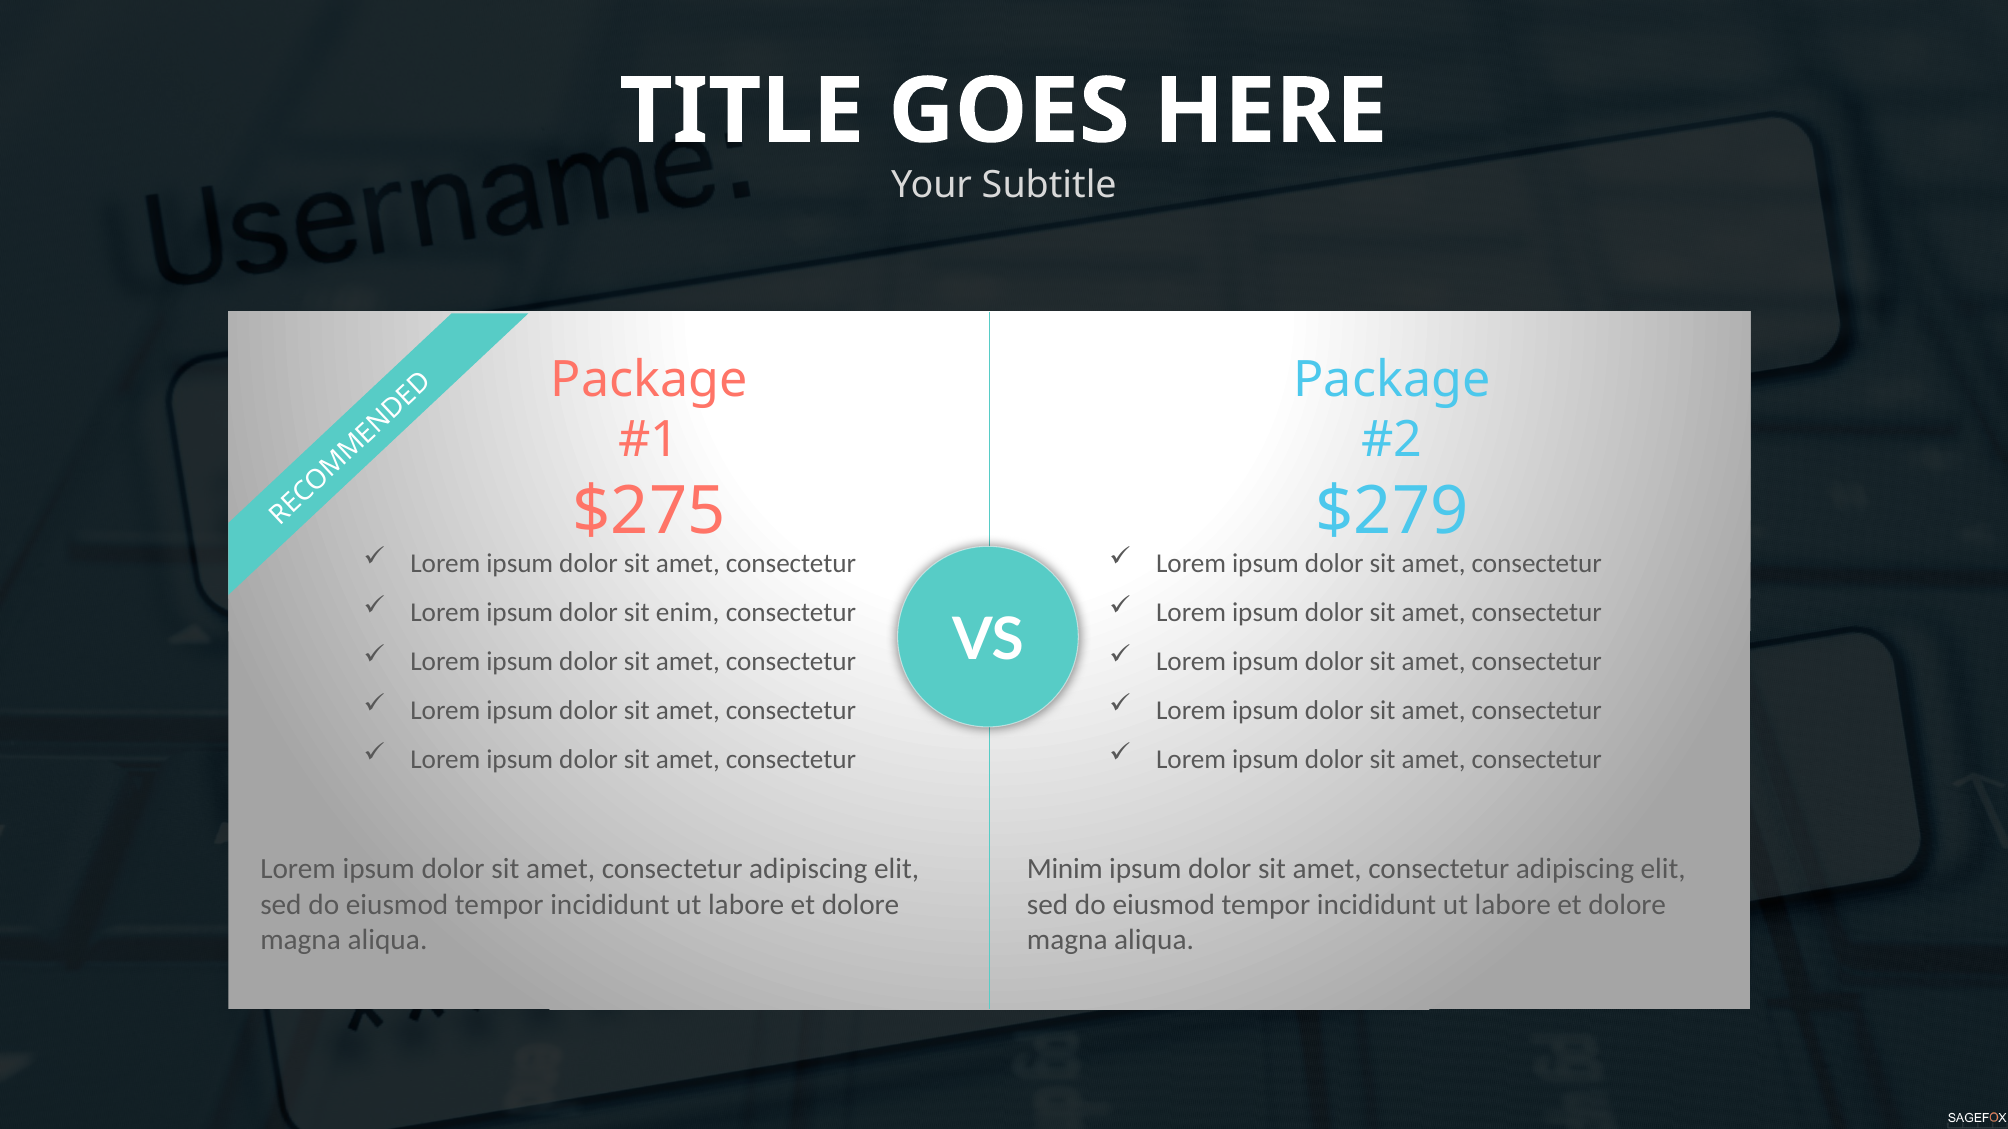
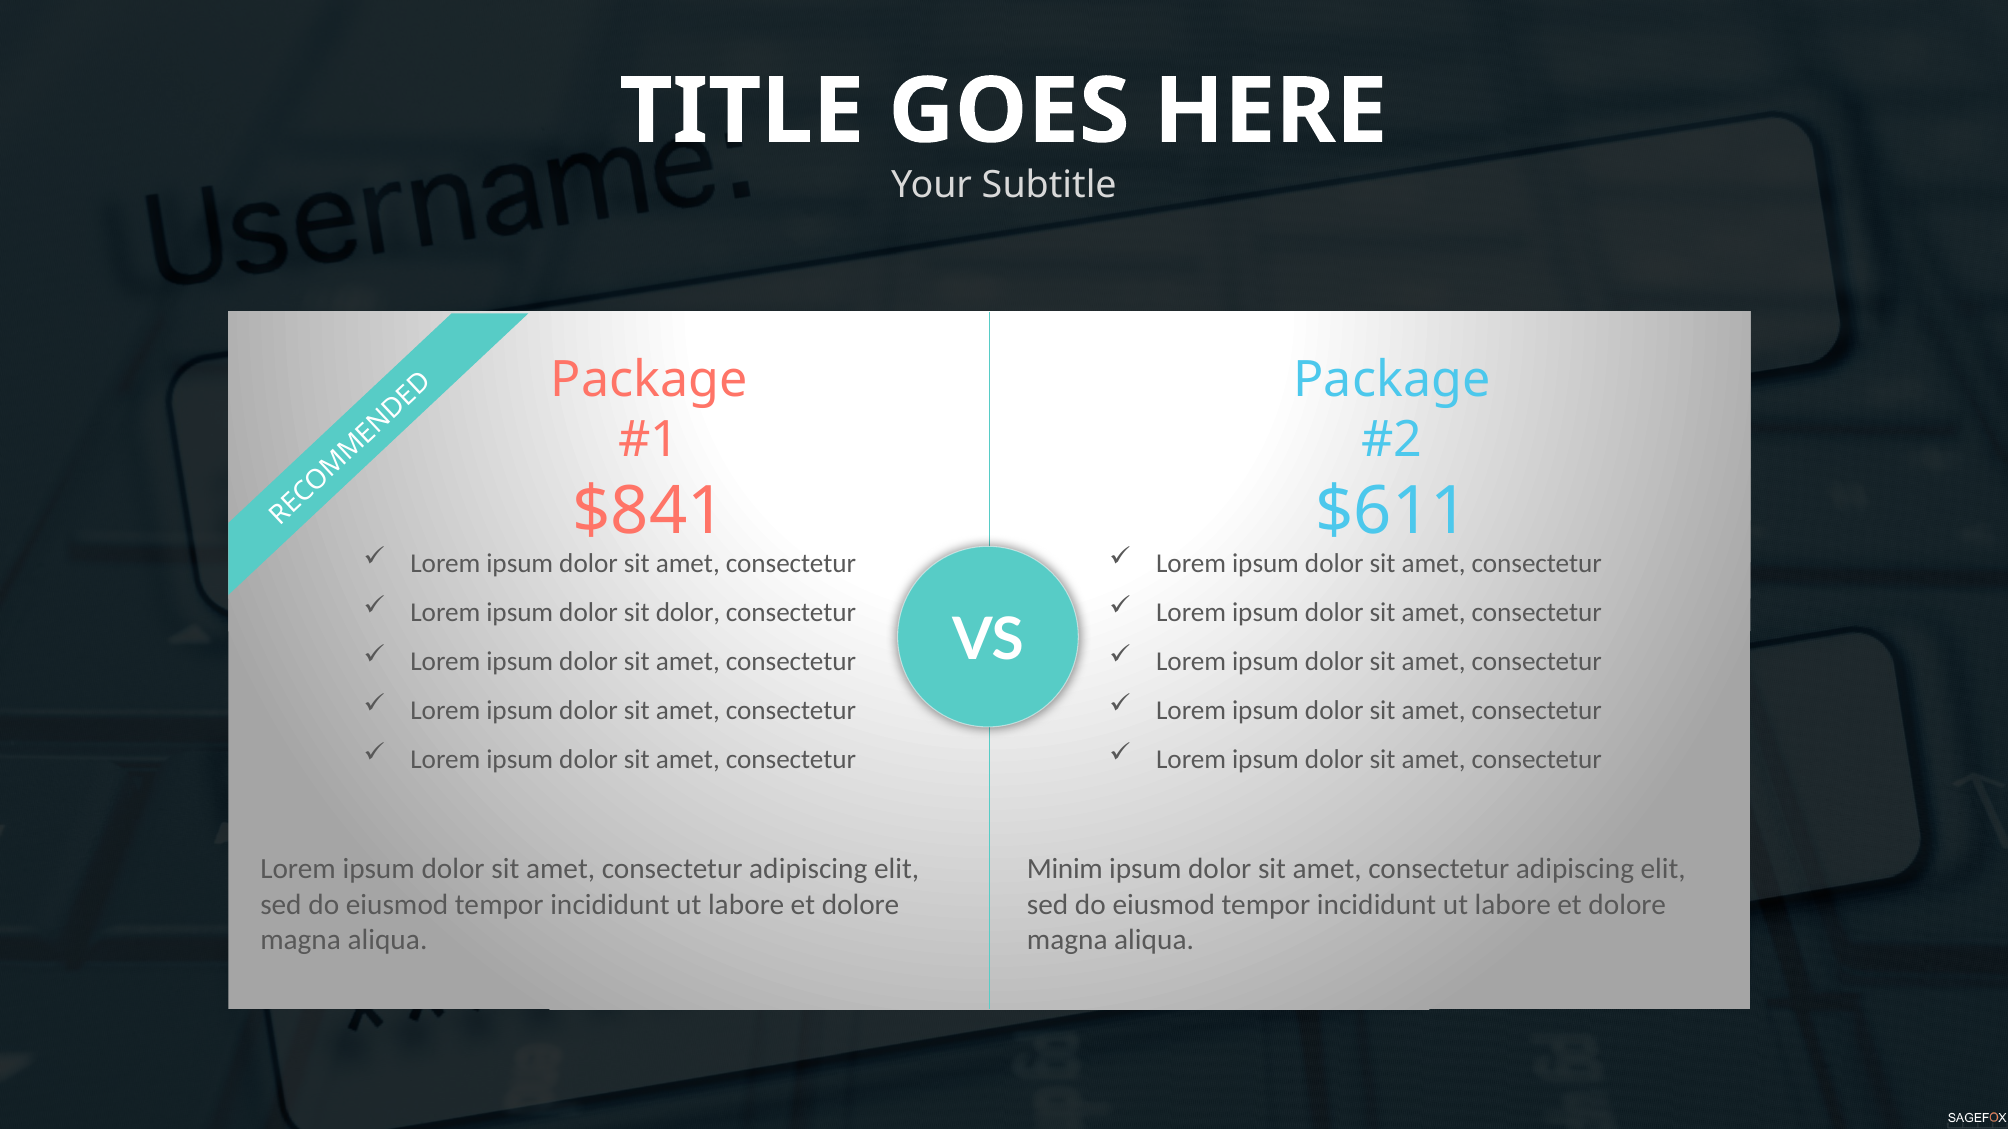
$275: $275 -> $841 (649, 512)
$279: $279 -> $611 (1392, 512)
sit enim: enim -> dolor (688, 613)
